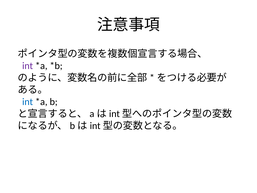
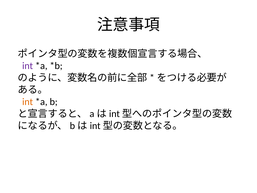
int colour: blue -> orange (28, 102)
